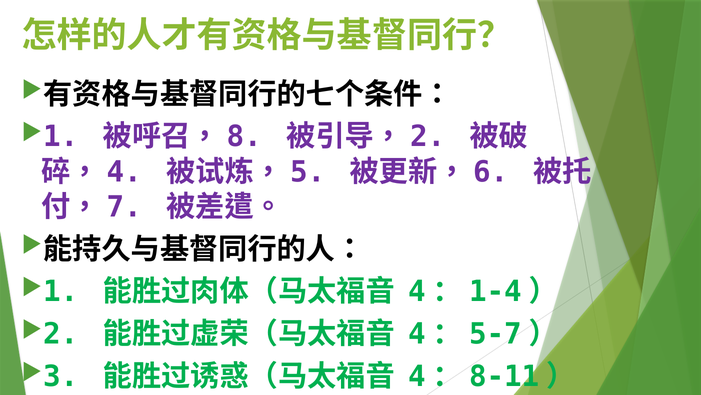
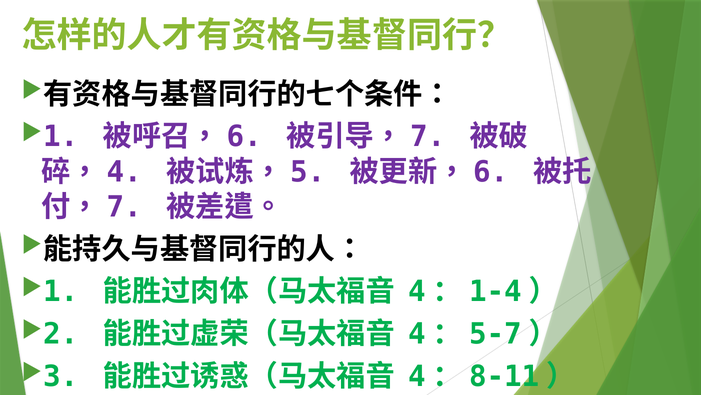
8: 8 -> 6 (244, 137)
2: 2 -> 7 (428, 137)
